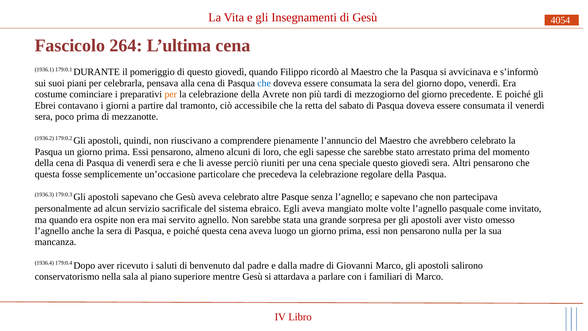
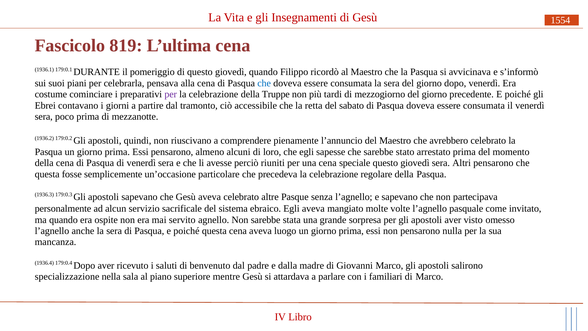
4054: 4054 -> 1554 (560, 20)
264: 264 -> 819 (126, 46)
per colour: orange -> purple (171, 94)
Avrete: Avrete -> Truppe (276, 94)
conservatorismo: conservatorismo -> specializzazione (67, 277)
